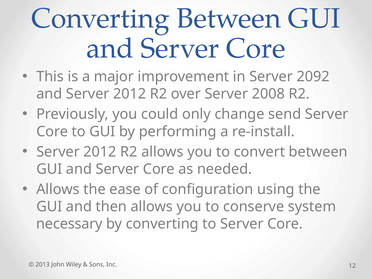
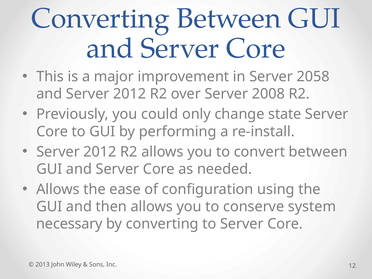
2092: 2092 -> 2058 (313, 77)
send: send -> state (285, 114)
